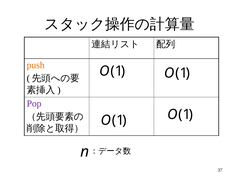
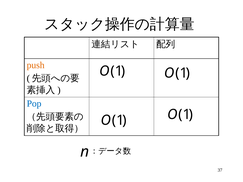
Pop colour: purple -> blue (34, 104)
